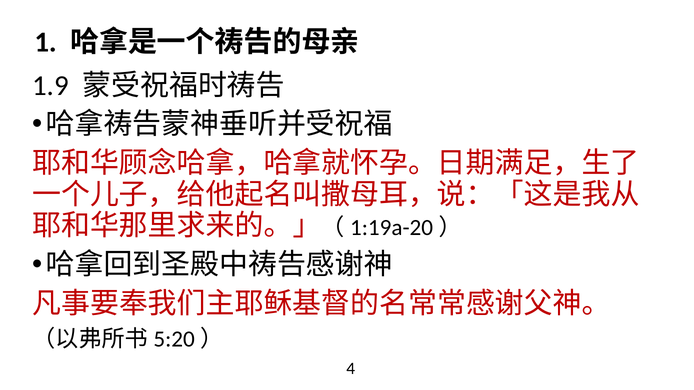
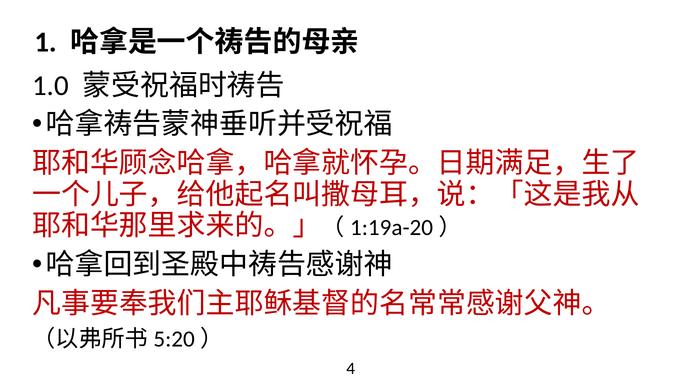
1.9: 1.9 -> 1.0 (51, 86)
